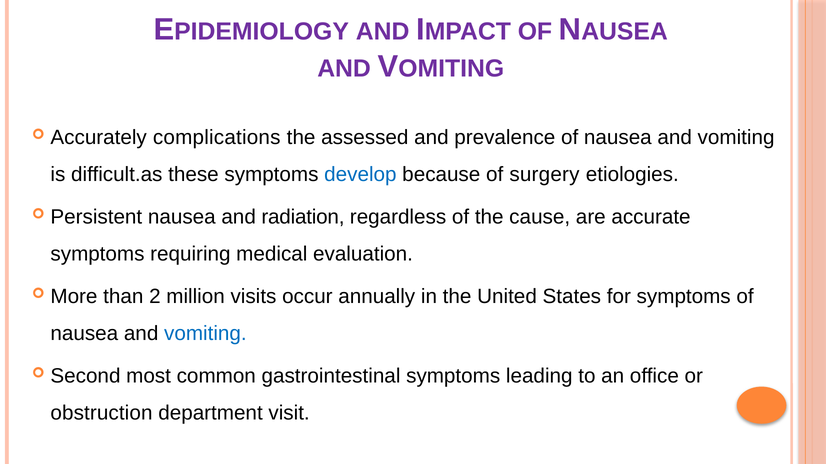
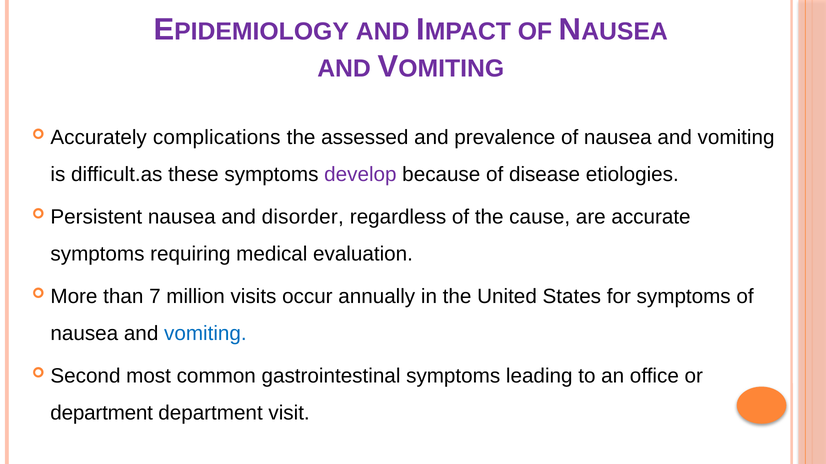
develop colour: blue -> purple (360, 175)
surgery: surgery -> disease (545, 175)
radiation: radiation -> disorder (303, 217)
2: 2 -> 7 (155, 297)
obstruction: obstruction -> department (102, 413)
